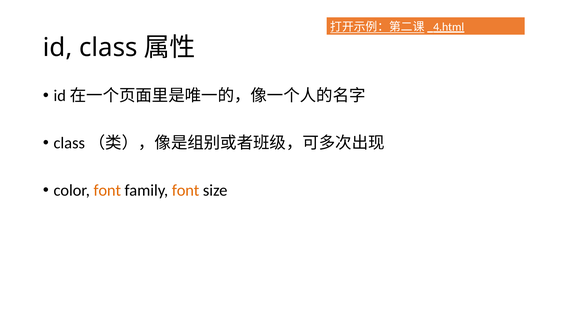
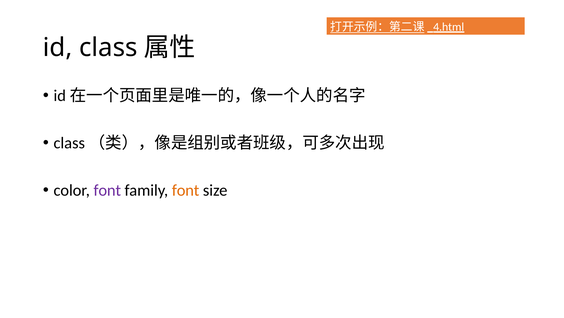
font colour: orange -> purple (107, 190)
